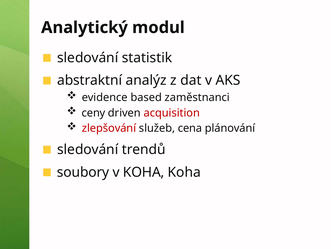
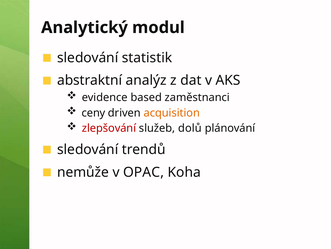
acquisition colour: red -> orange (172, 113)
cena: cena -> dolů (190, 128)
soubory: soubory -> nemůže (83, 172)
v KOHA: KOHA -> OPAC (144, 172)
